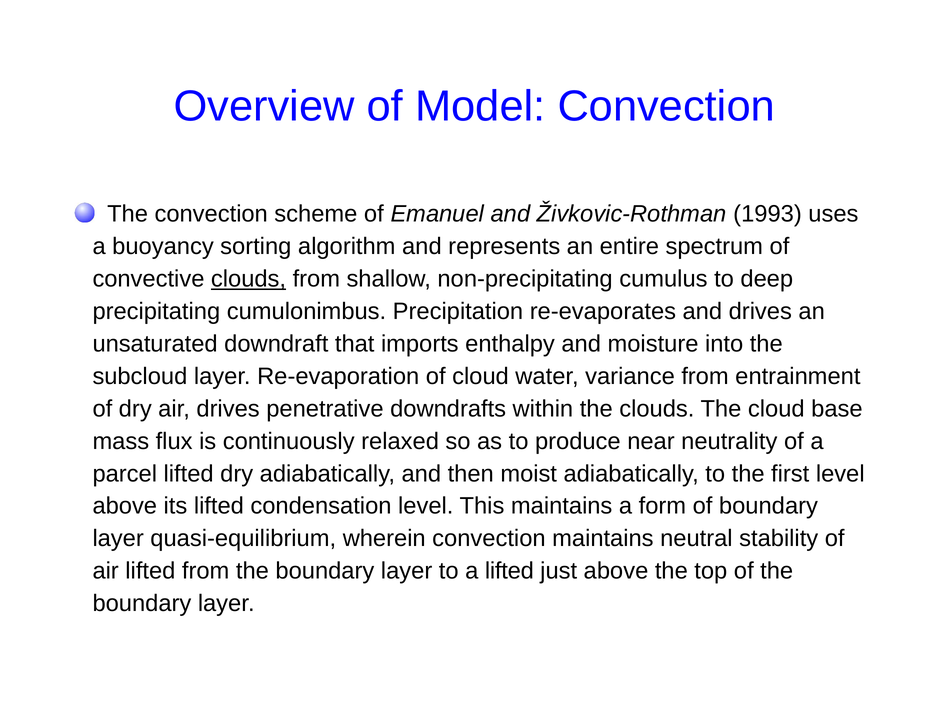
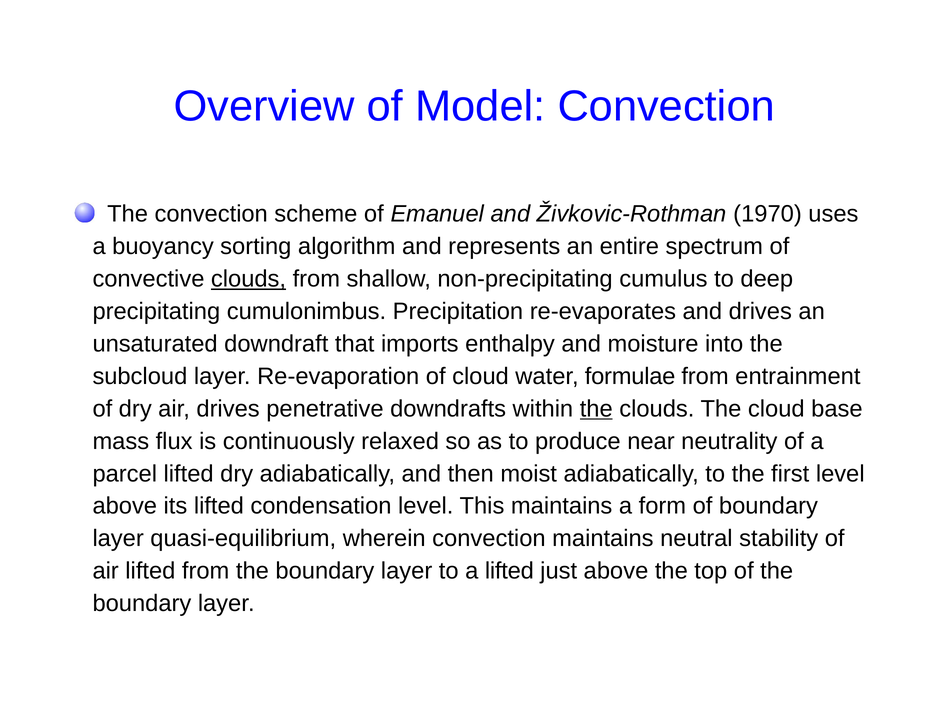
1993: 1993 -> 1970 (768, 214)
variance: variance -> formulae (630, 376)
the underline: none -> present (596, 409)
